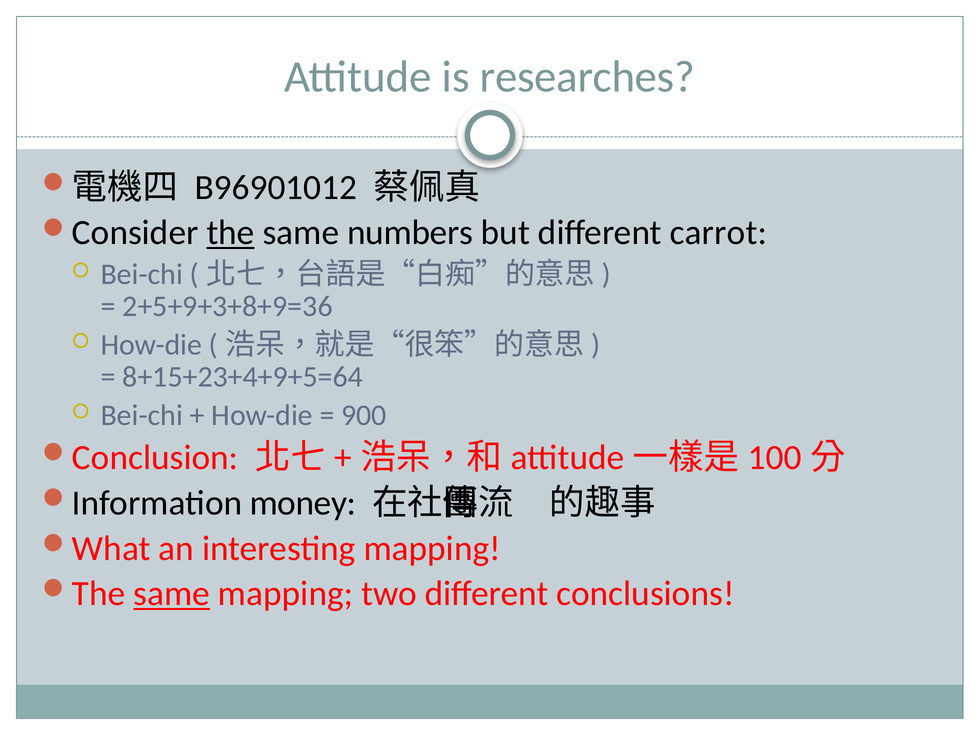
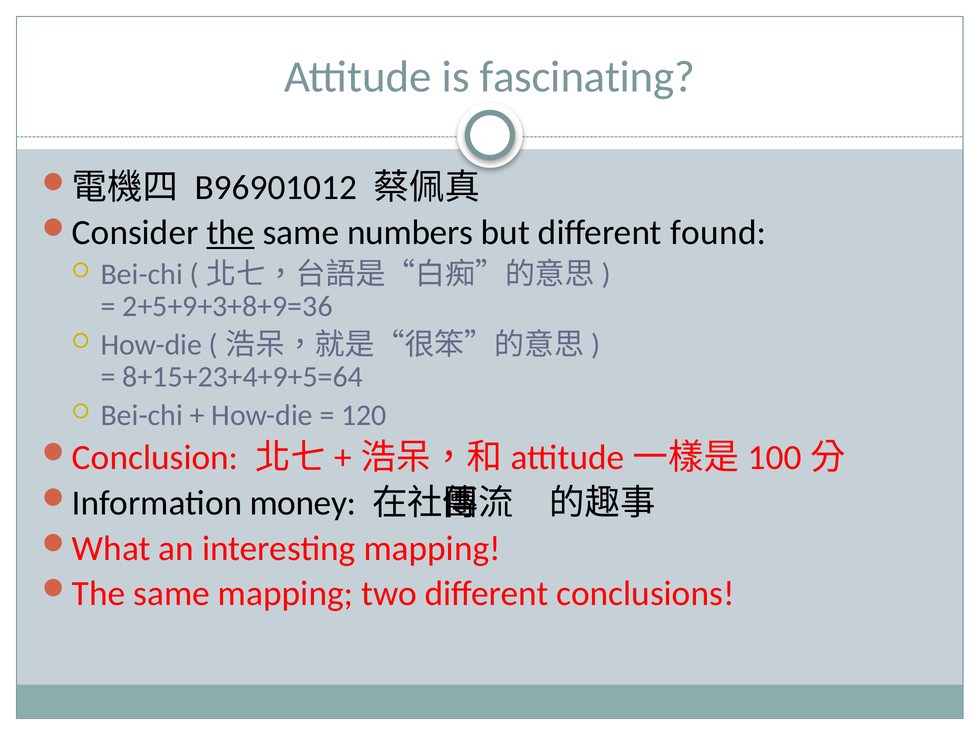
researches: researches -> fascinating (587, 77)
carrot: carrot -> found (718, 233)
900: 900 -> 120 (364, 415)
same underline: present -> none (172, 594)
